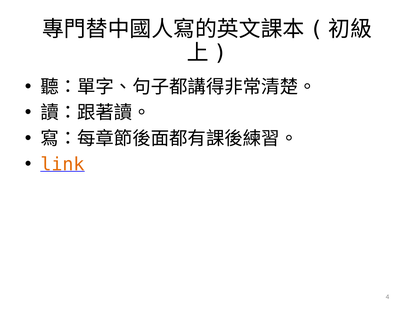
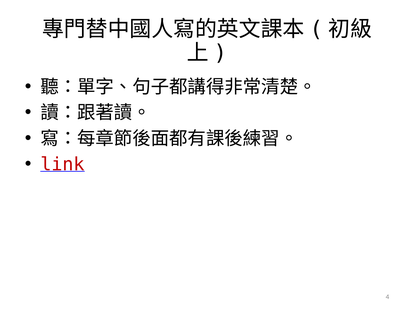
link colour: orange -> red (63, 164)
